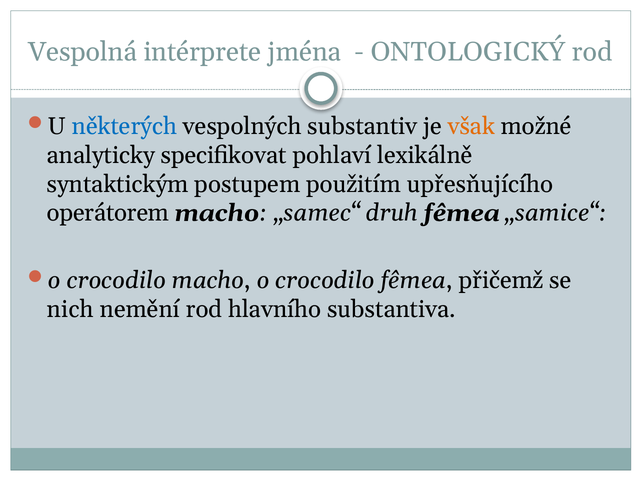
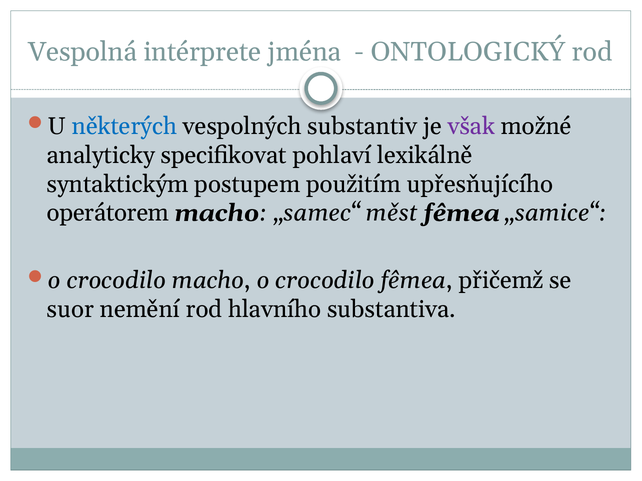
však colour: orange -> purple (471, 127)
druh: druh -> měst (392, 213)
nich: nich -> suor (70, 310)
